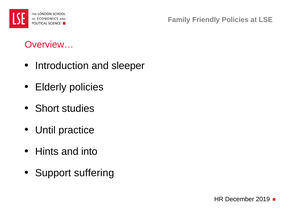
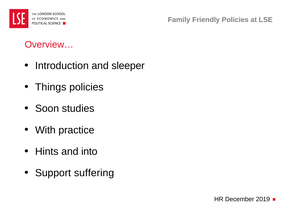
Elderly: Elderly -> Things (51, 87)
Short: Short -> Soon (47, 109)
Until: Until -> With (45, 130)
